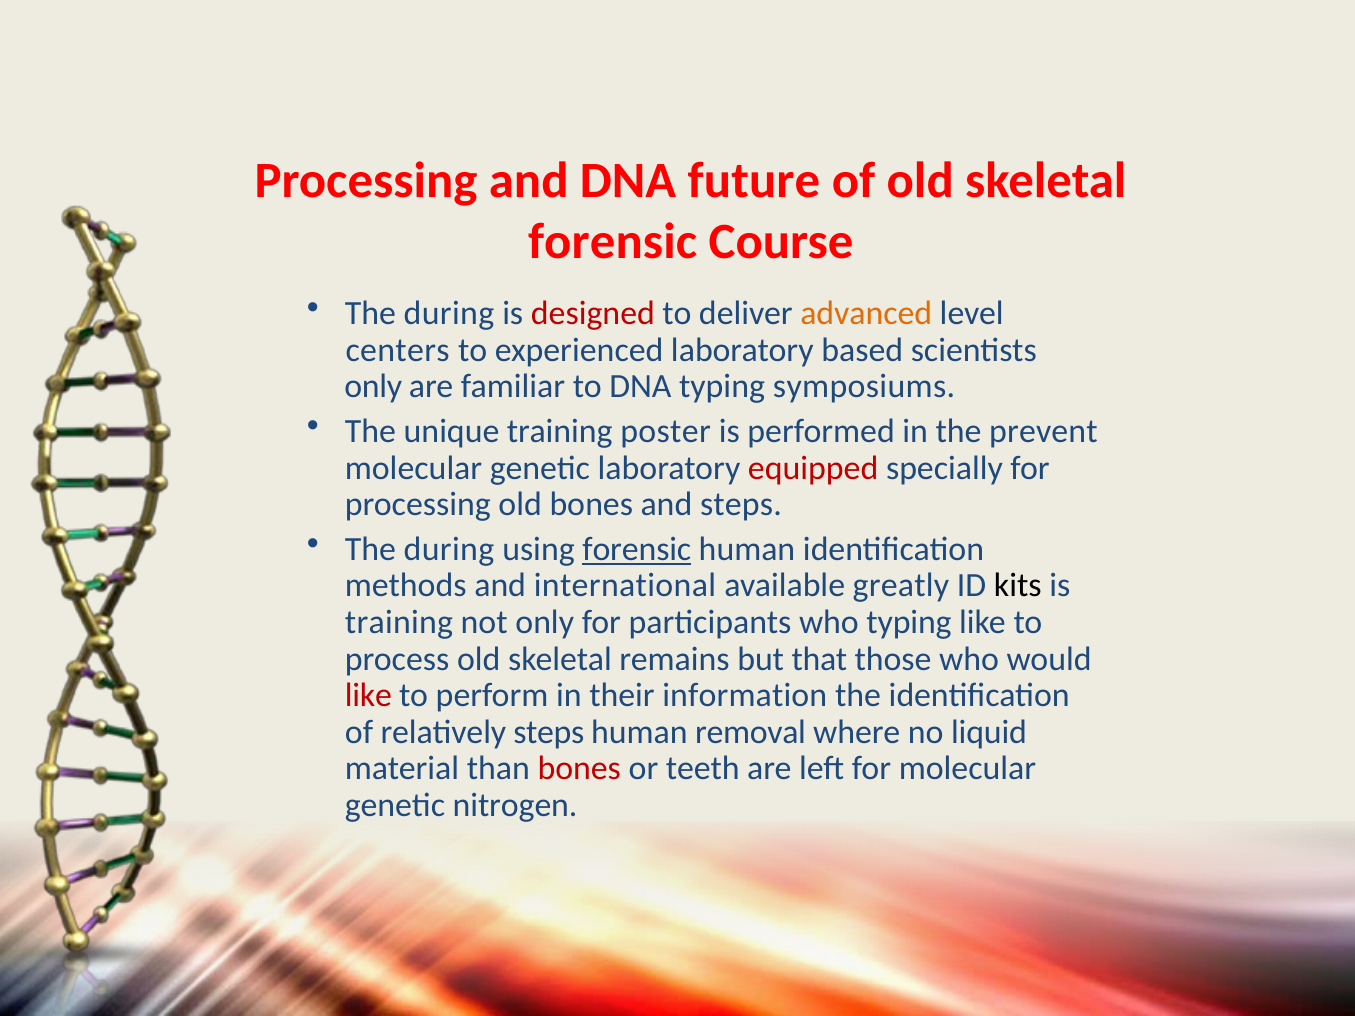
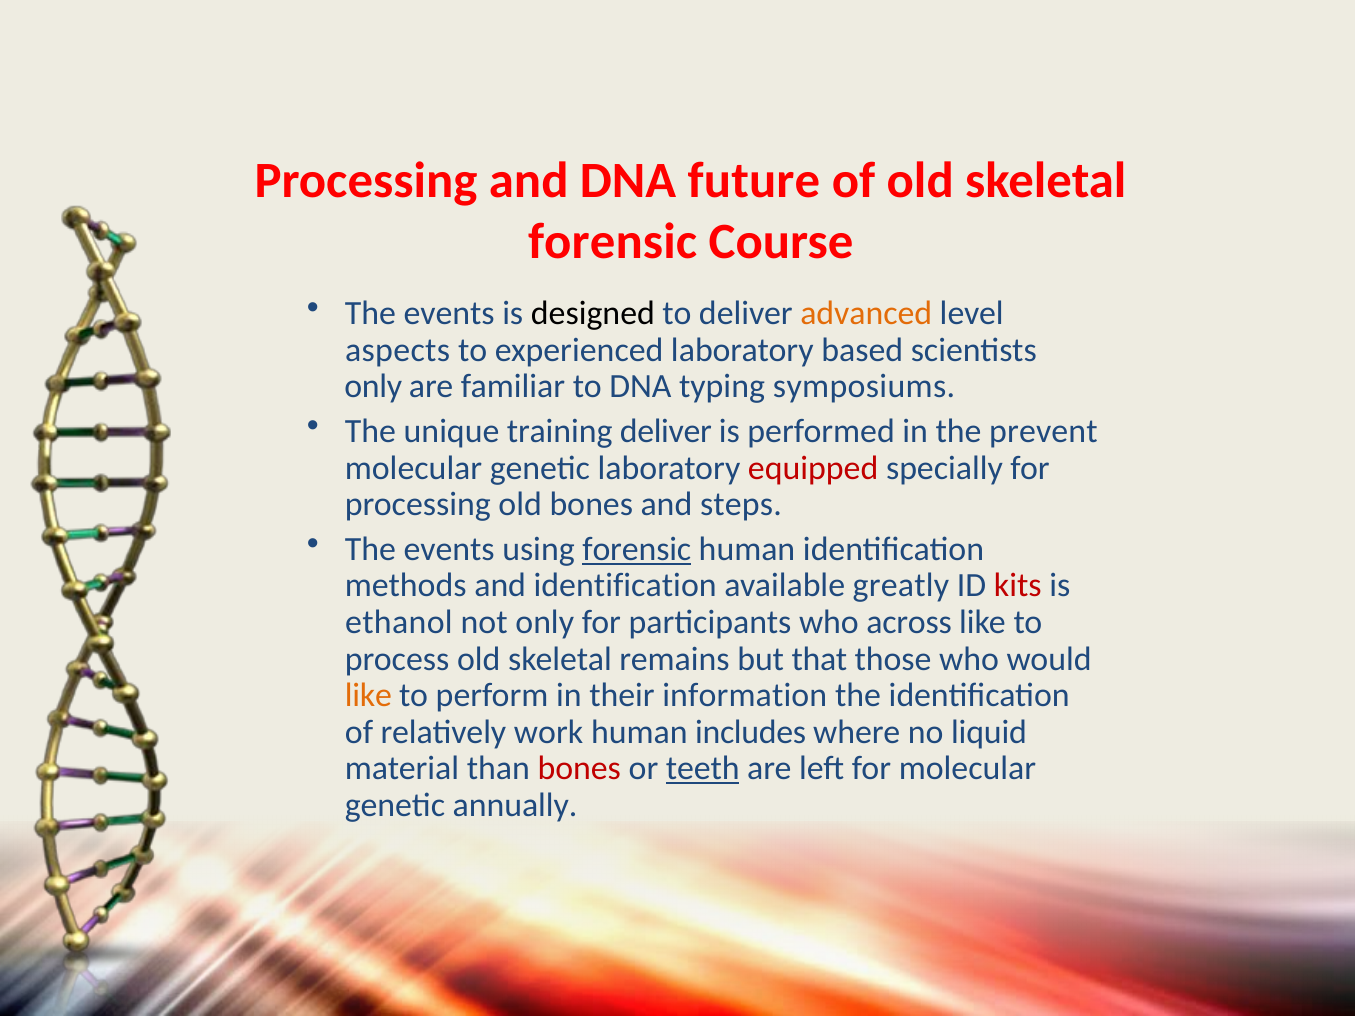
during: during -> events (449, 314)
designed colour: red -> black (593, 314)
centers: centers -> aspects (398, 350)
training poster: poster -> deliver (666, 431)
during: during -> events (449, 549)
and international: international -> identification (625, 586)
kits colour: black -> red (1018, 586)
training: training -> ethanol (399, 623)
who typing: typing -> across (909, 623)
like colour: red -> orange (368, 696)
relatively steps: steps -> work (549, 732)
removal: removal -> includes (751, 732)
teeth underline: none -> present (703, 769)
nitrogen: nitrogen -> annually (515, 806)
